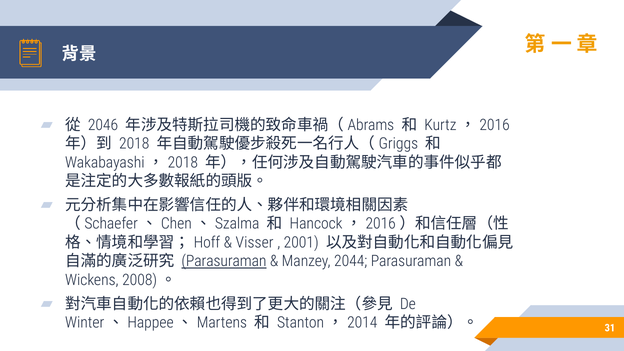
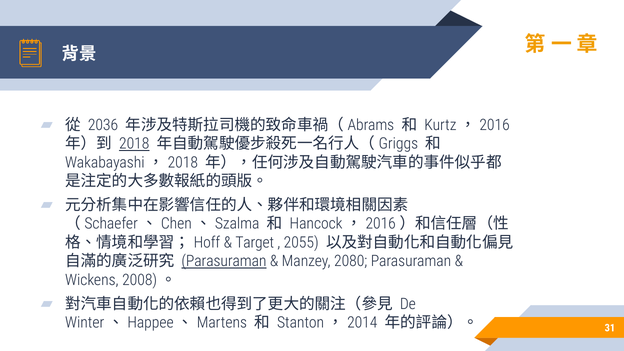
2046: 2046 -> 2036 (103, 125)
2018 underline: none -> present (134, 144)
Visser: Visser -> Target (255, 243)
2001: 2001 -> 2055 (301, 243)
2044: 2044 -> 2080 (351, 261)
